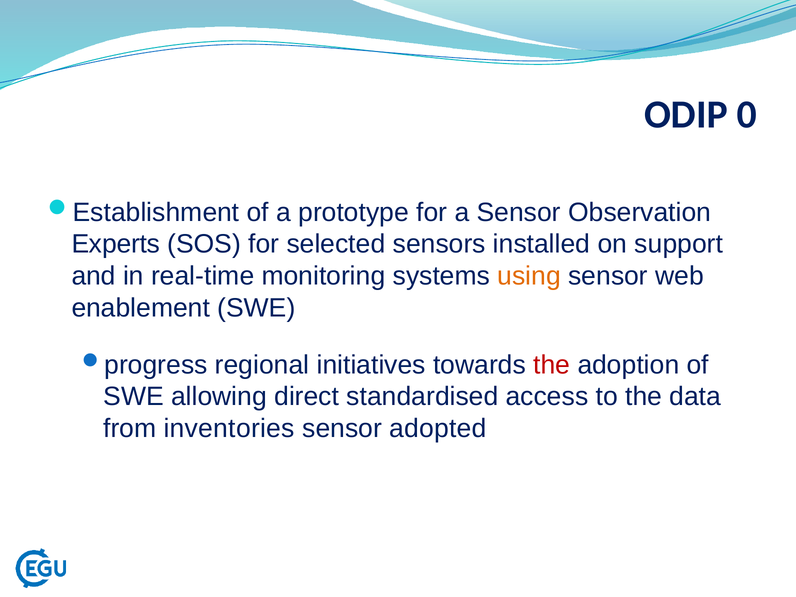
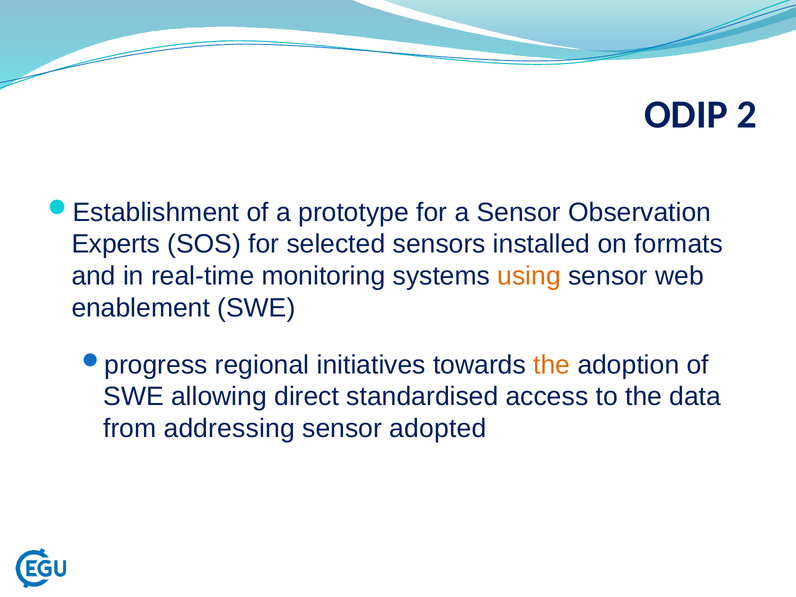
0: 0 -> 2 (747, 114)
support: support -> formats (679, 244)
the colour: red -> orange (552, 365)
inventories: inventories -> addressing (229, 429)
